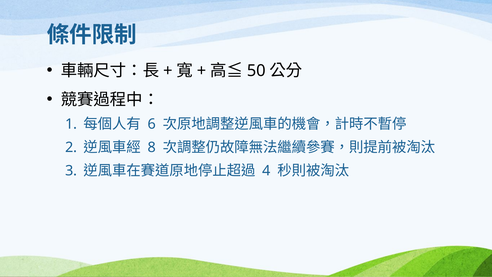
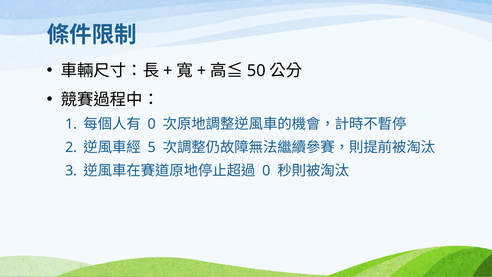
6: 6 -> 0 (152, 124)
8: 8 -> 5 (152, 147)
4: 4 -> 0 (266, 171)
